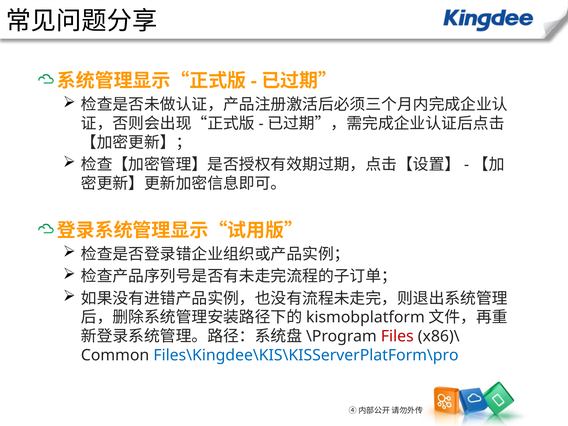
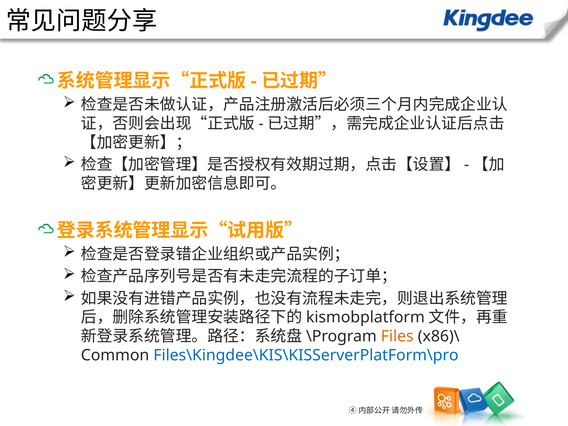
Files colour: red -> orange (397, 336)
